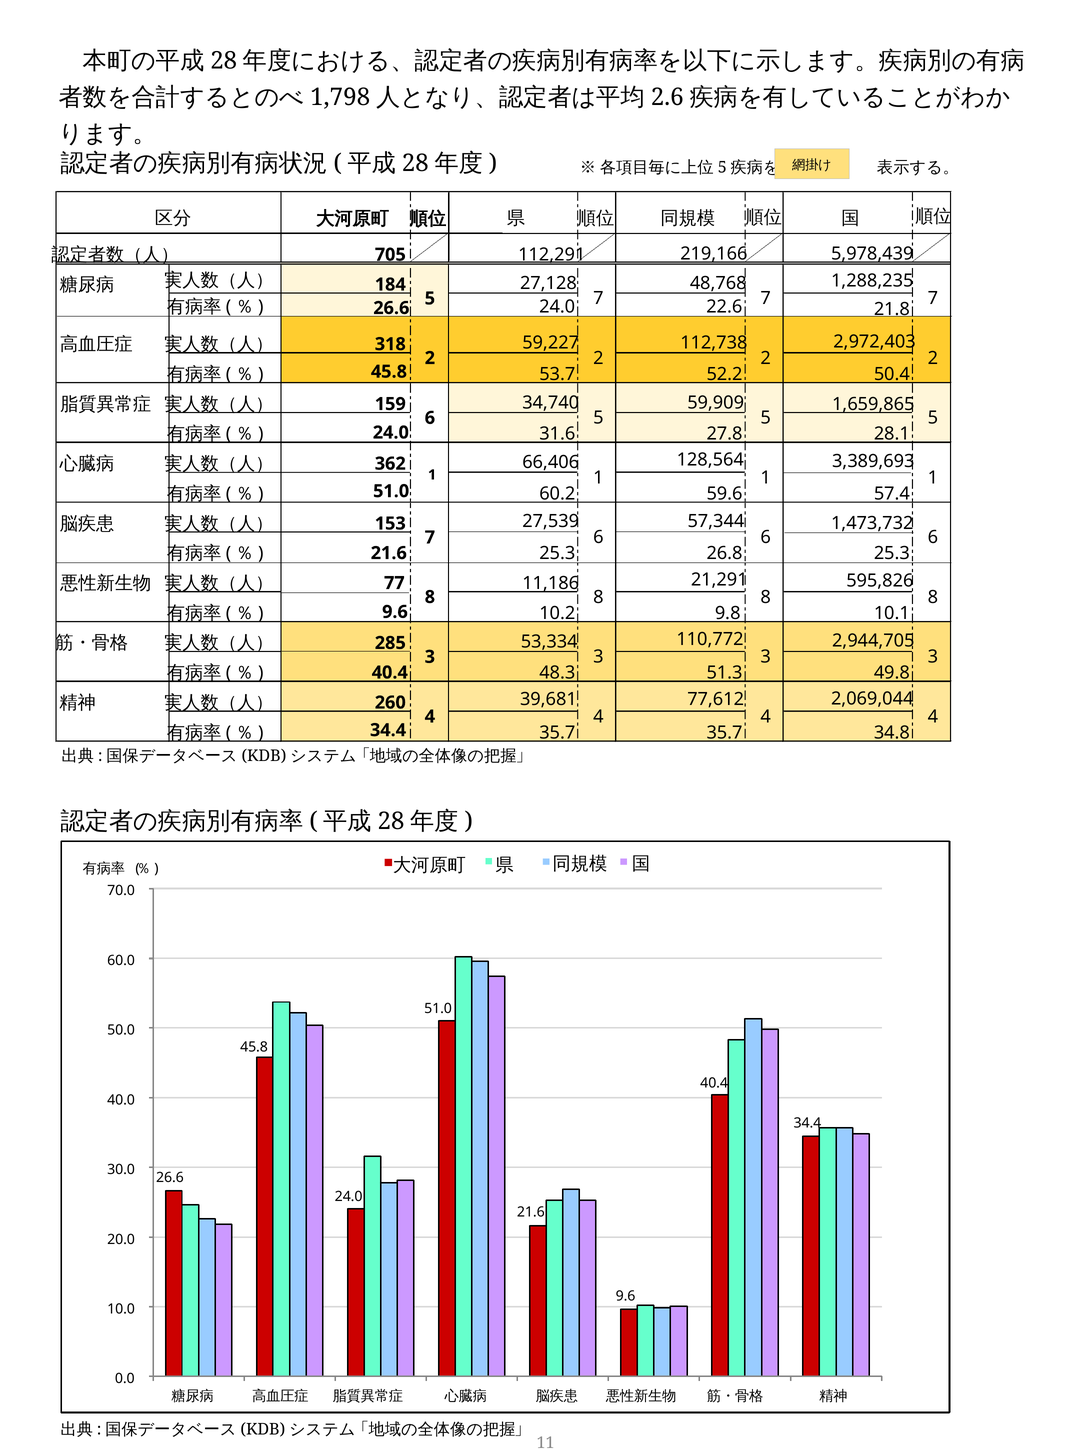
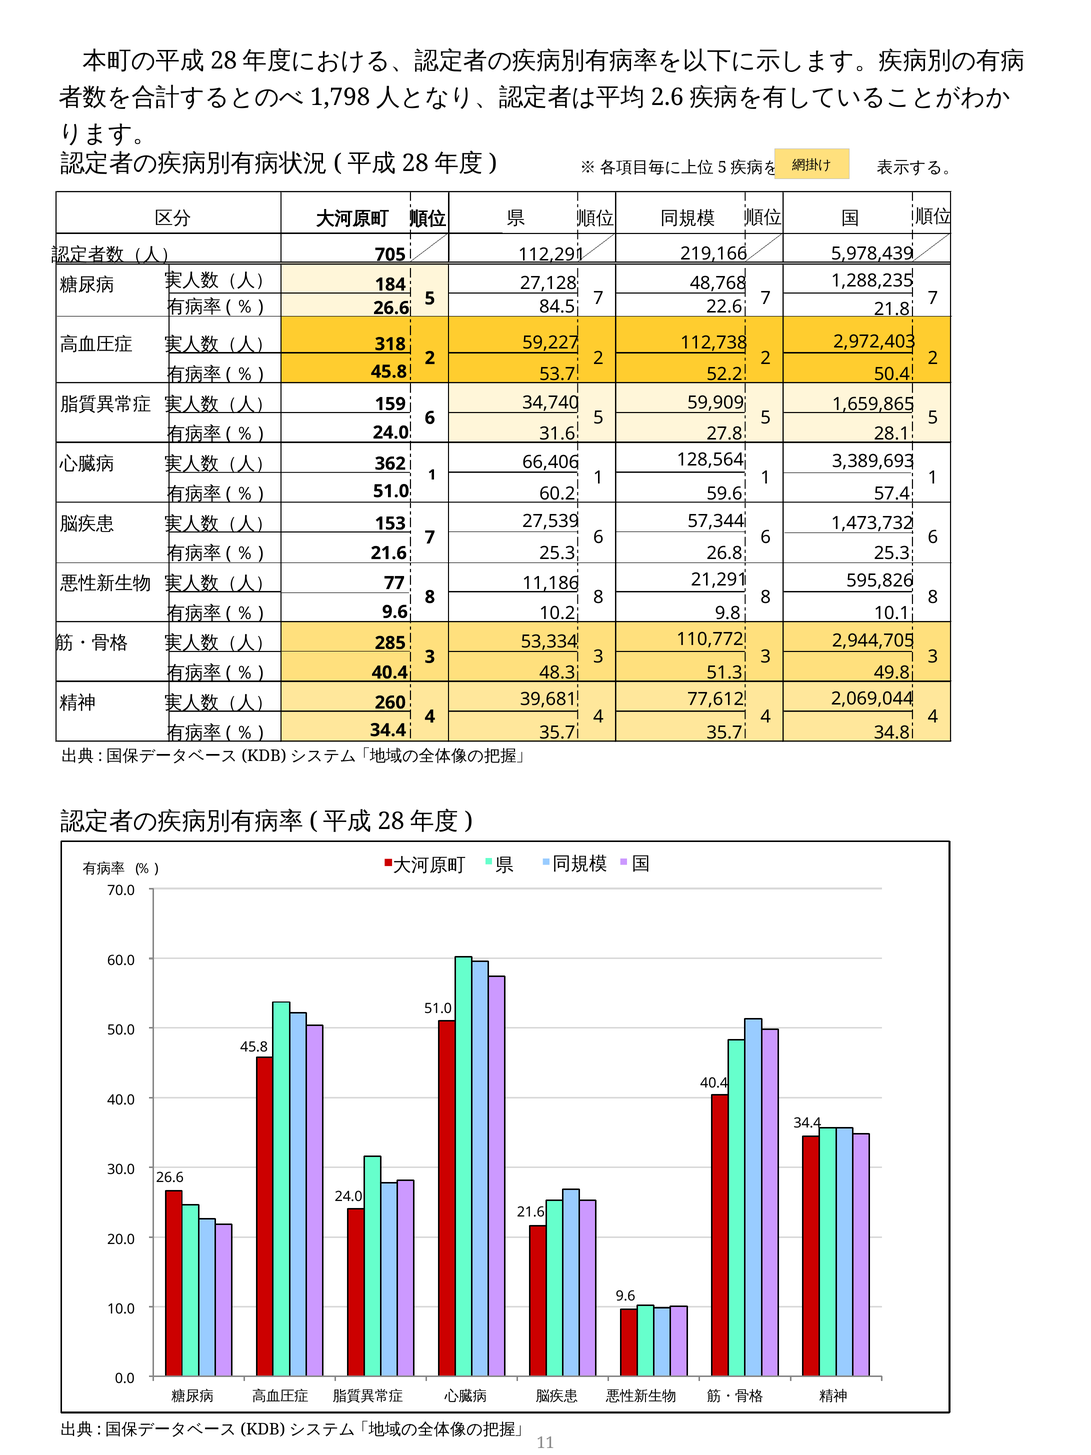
26.6 24.0: 24.0 -> 84.5 (557, 307)
